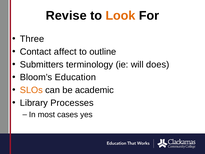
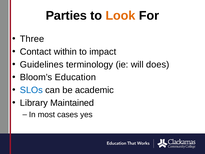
Revise: Revise -> Parties (66, 16)
affect: affect -> within (65, 52)
outline: outline -> impact (103, 52)
Submitters: Submitters -> Guidelines (42, 64)
SLOs colour: orange -> blue (31, 90)
Processes: Processes -> Maintained (72, 103)
